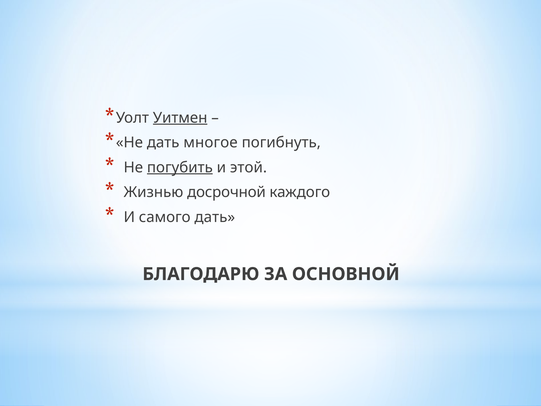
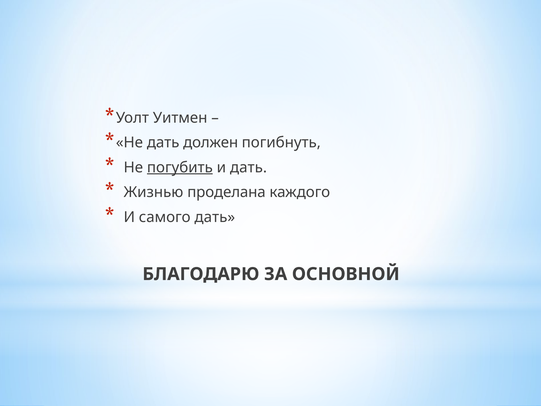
Уитмен underline: present -> none (180, 118)
многое: многое -> должен (211, 142)
и этой: этой -> дать (248, 167)
досрочной: досрочной -> проделана (226, 192)
